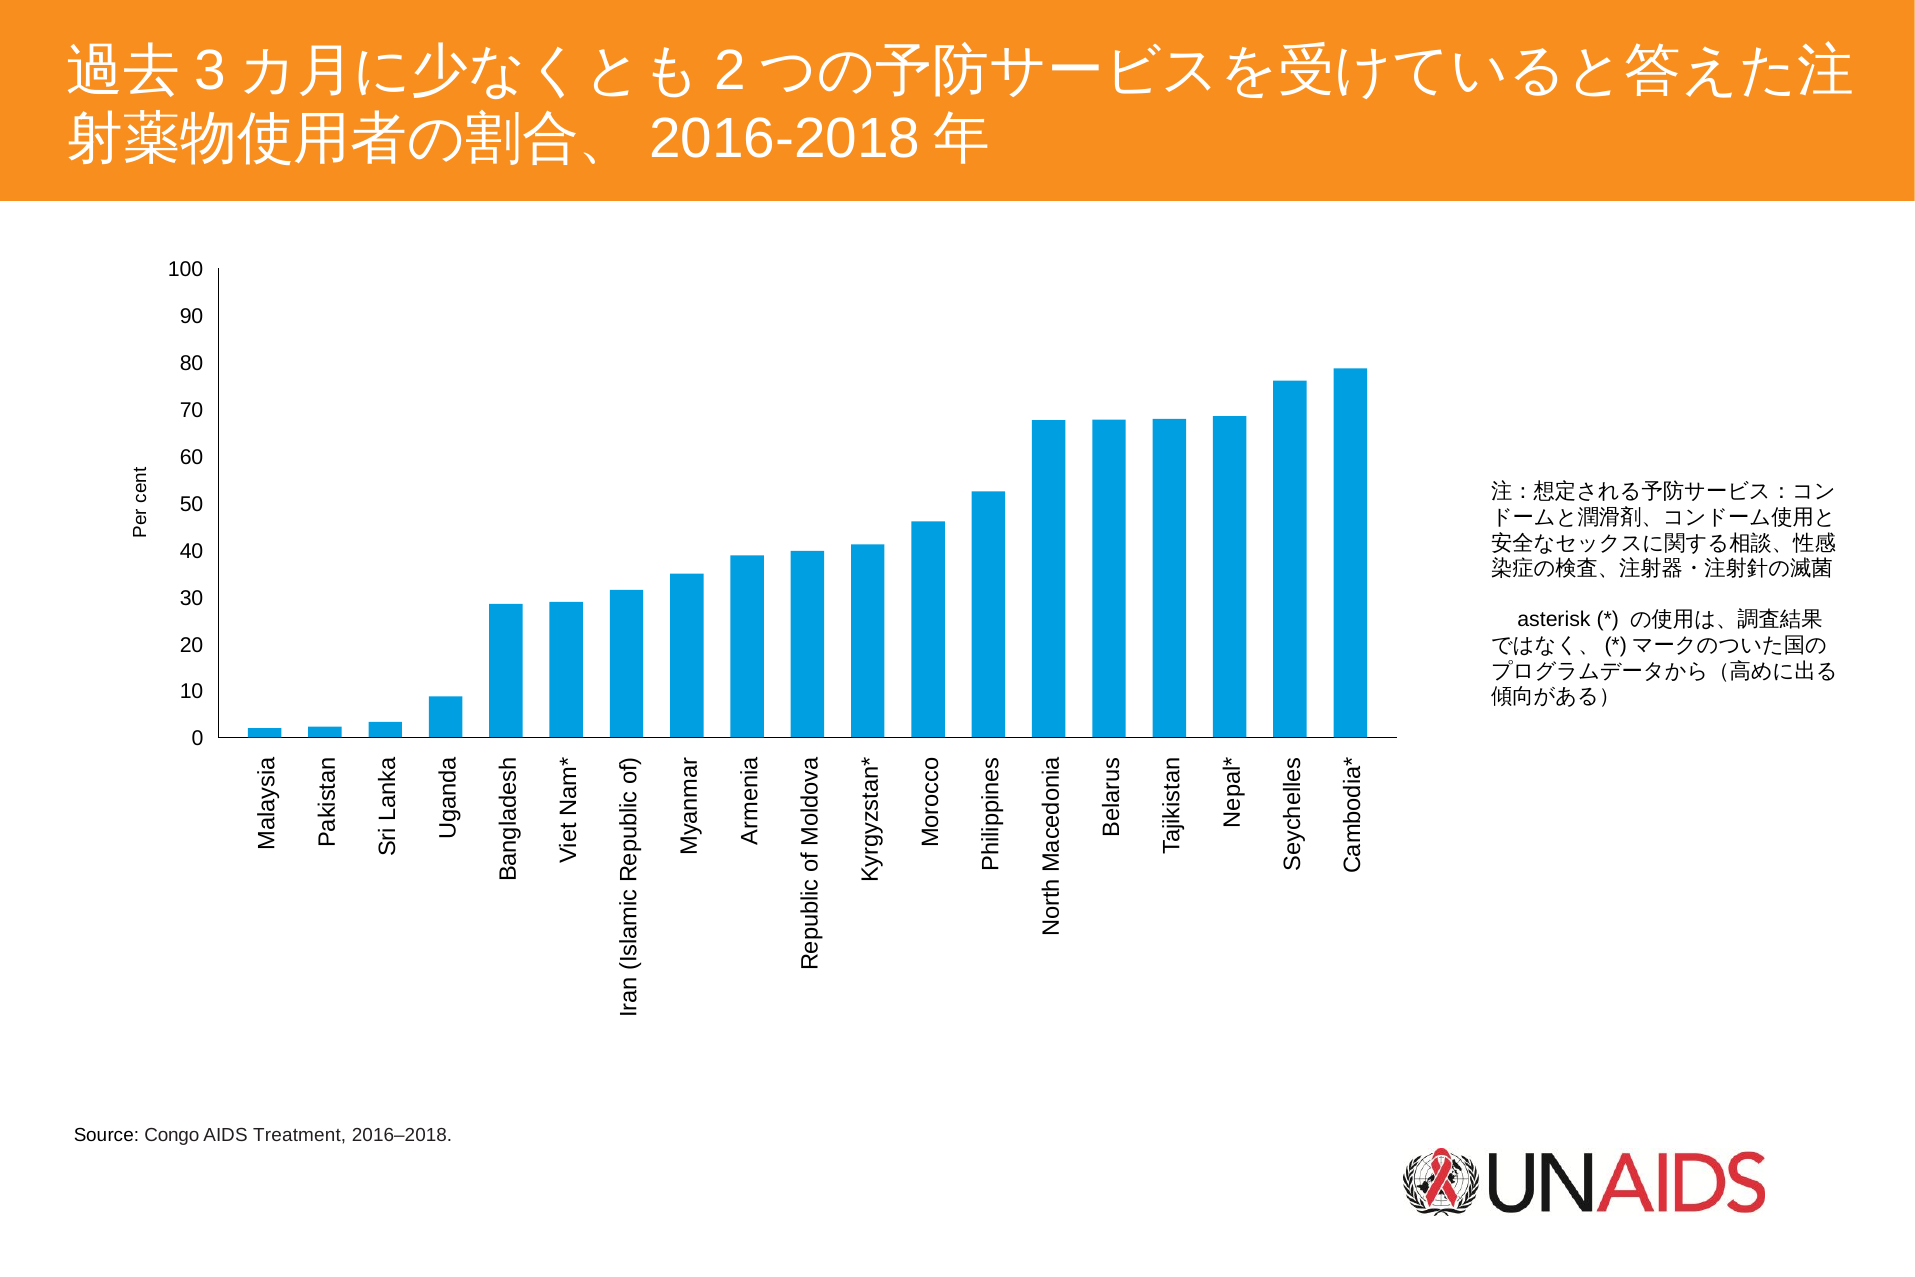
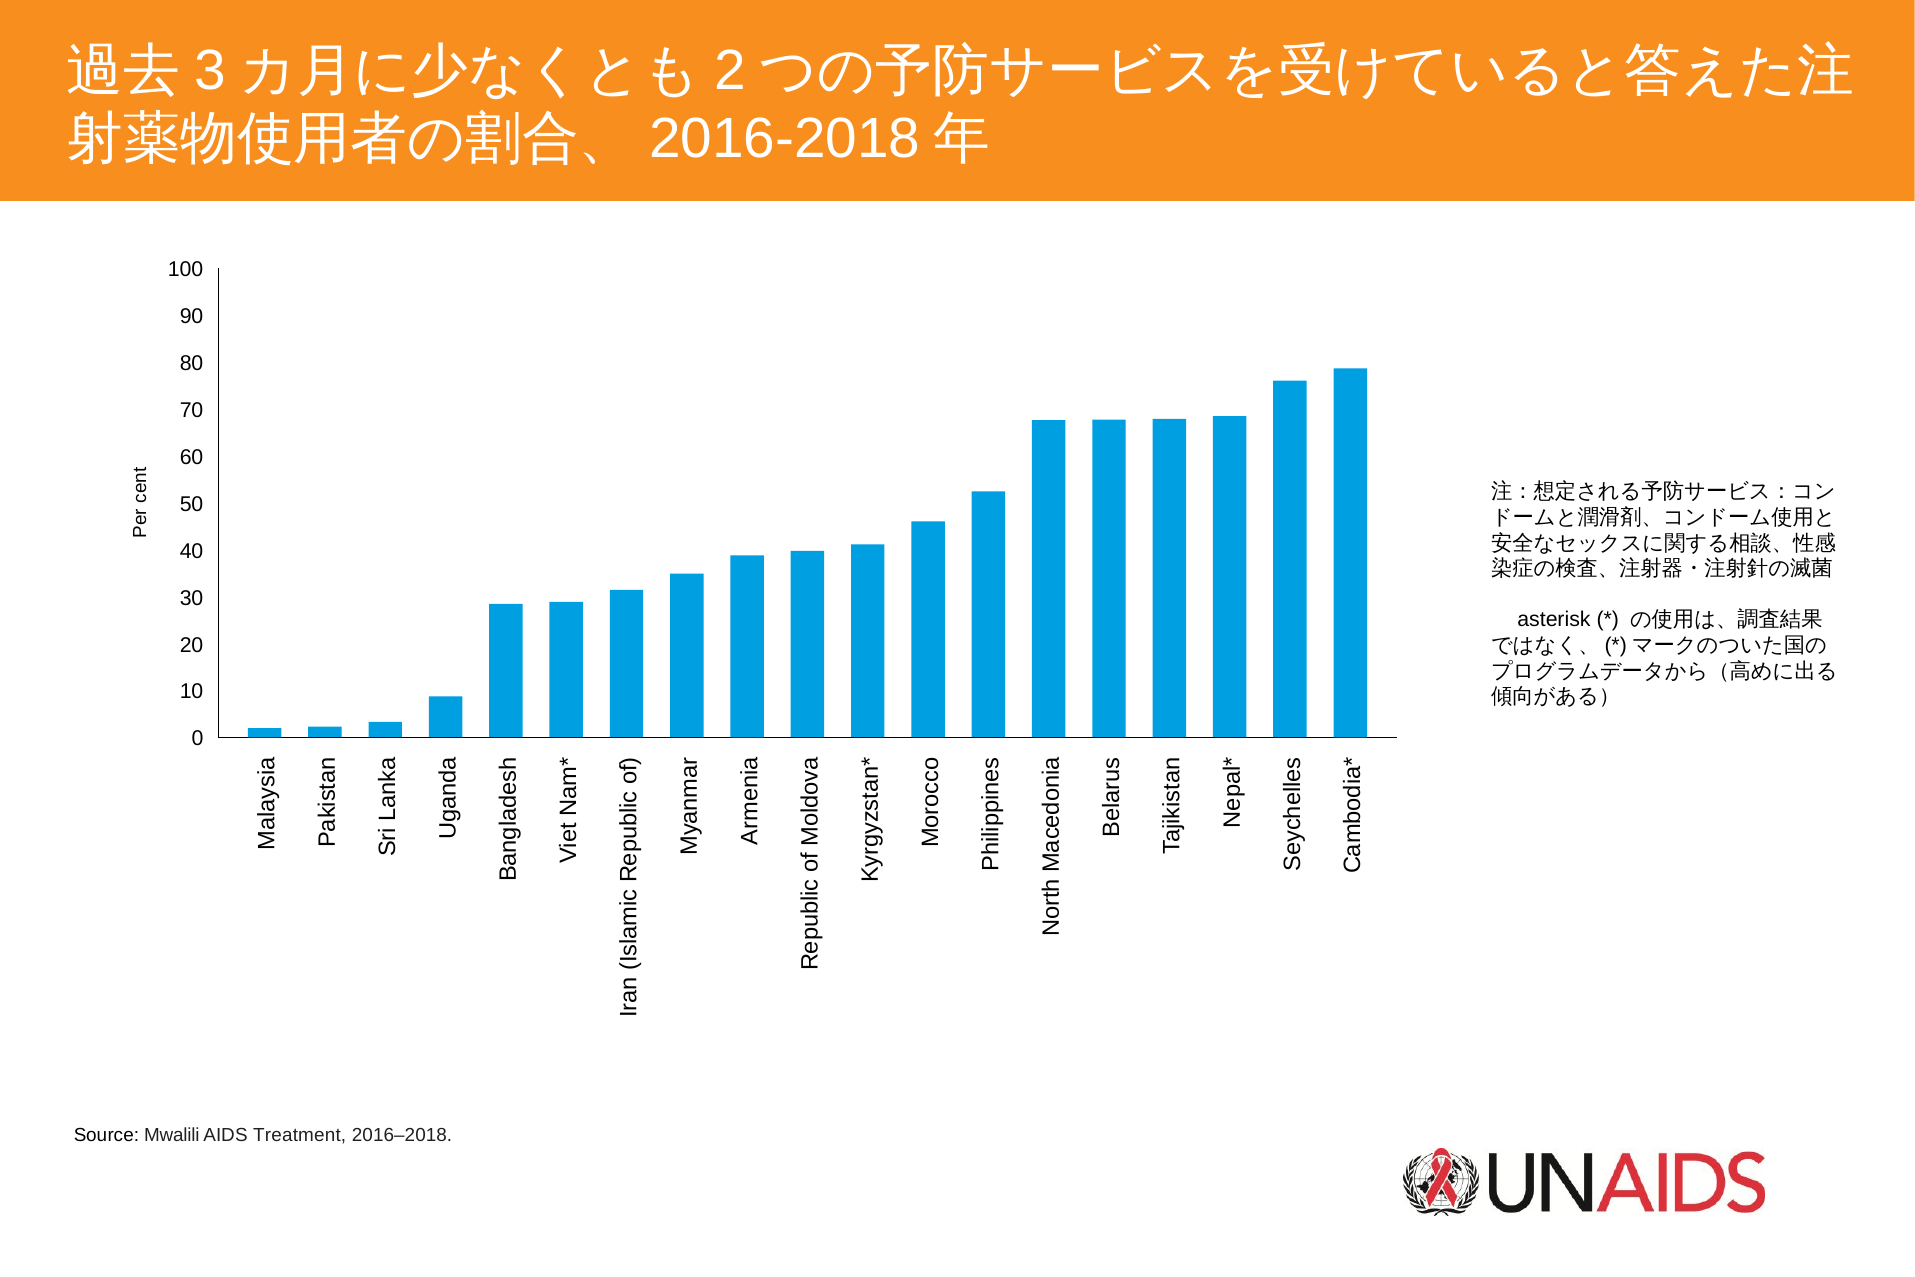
Congo: Congo -> Mwalili (172, 1135)
